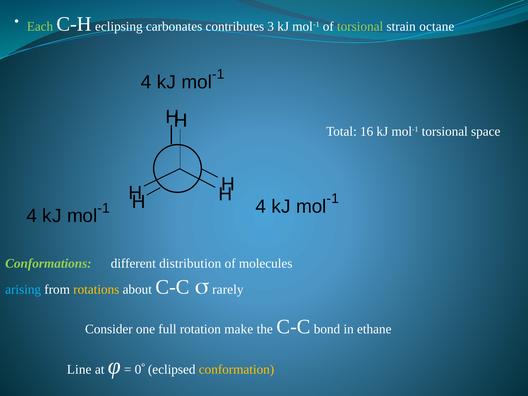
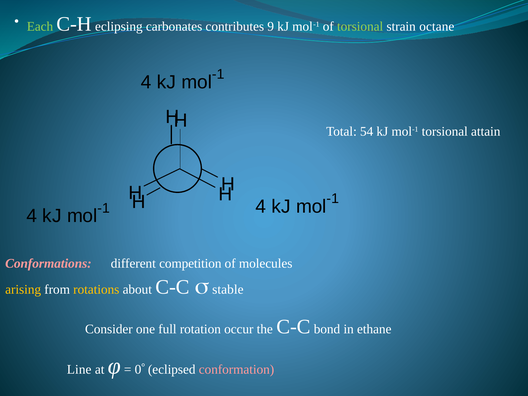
3: 3 -> 9 (271, 27)
16: 16 -> 54 (367, 132)
space: space -> attain (486, 132)
Conformations colour: light green -> pink (48, 264)
distribution: distribution -> competition (190, 264)
arising colour: light blue -> yellow (23, 290)
rarely: rarely -> stable (228, 290)
make: make -> occur (239, 329)
conformation colour: yellow -> pink (237, 369)
